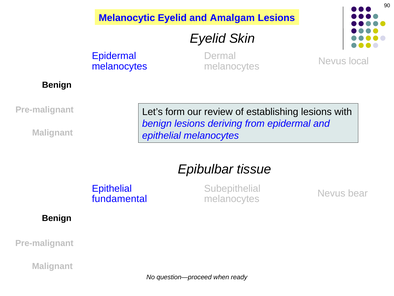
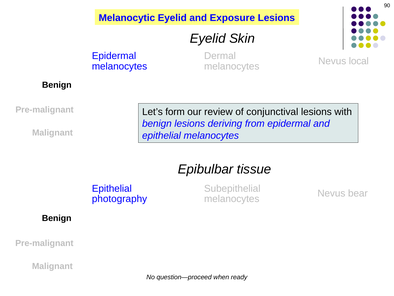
Amalgam: Amalgam -> Exposure (232, 18)
establishing: establishing -> conjunctival (272, 112)
fundamental: fundamental -> photography (119, 199)
